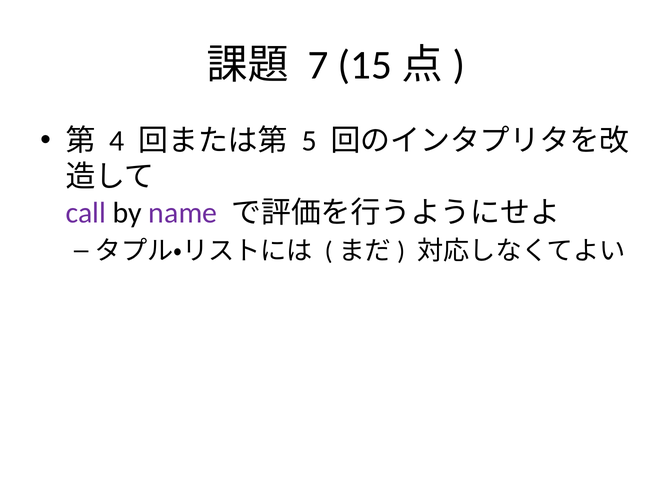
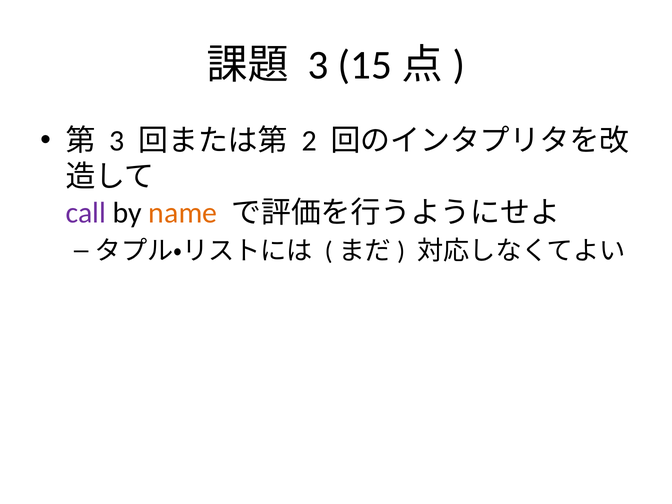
7: 7 -> 3 (318, 65)
4: 4 -> 3 (117, 141)
5: 5 -> 2 (309, 141)
name colour: purple -> orange (183, 213)
